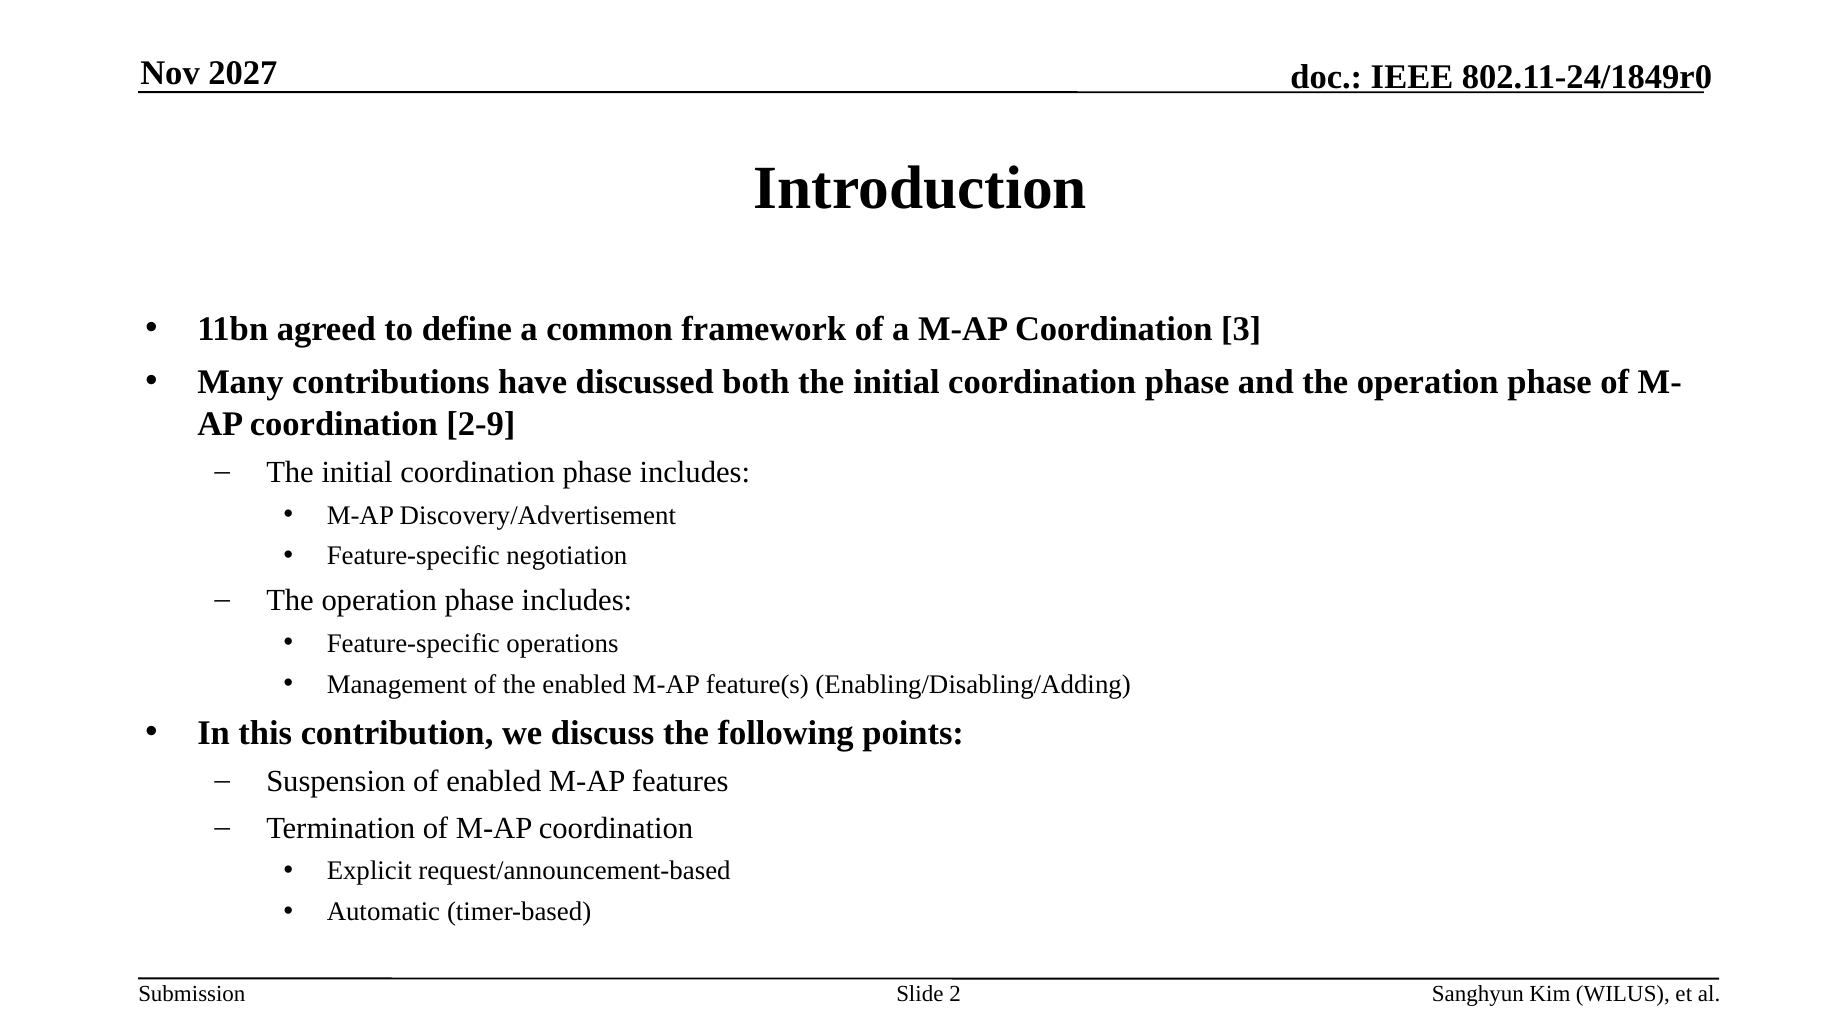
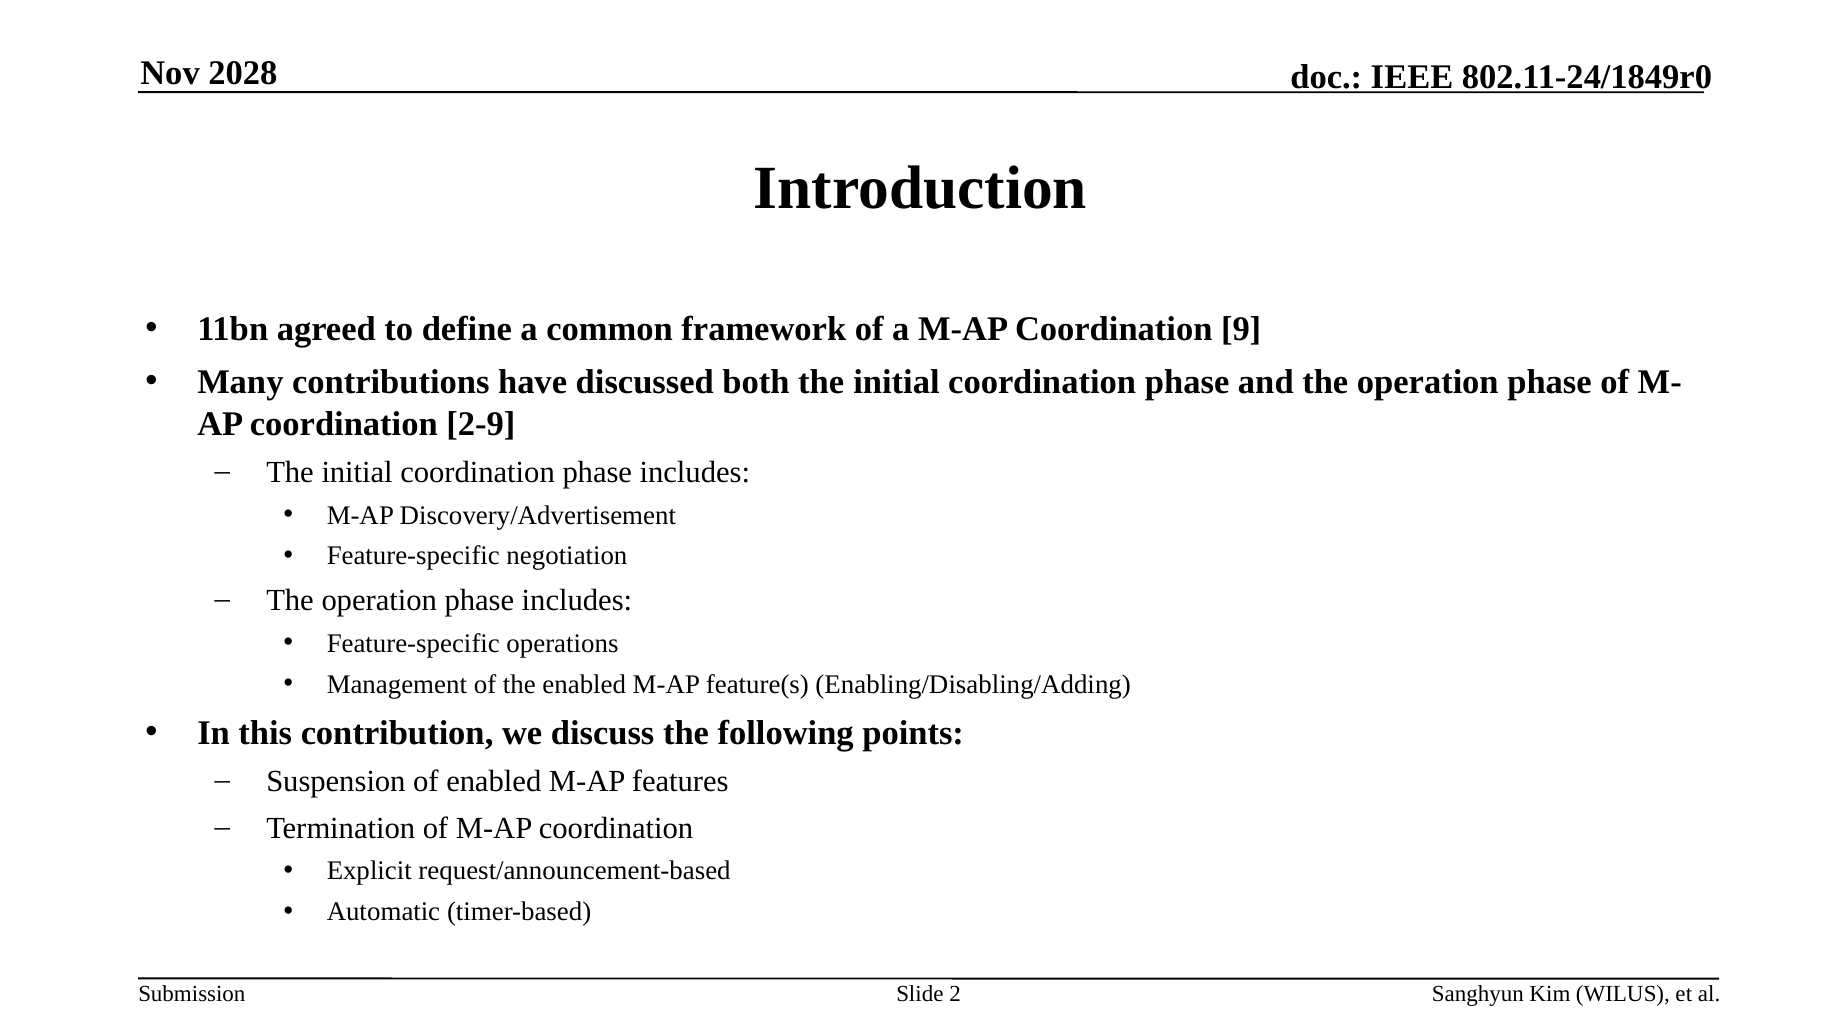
2027: 2027 -> 2028 (243, 73)
3: 3 -> 9 (1241, 329)
